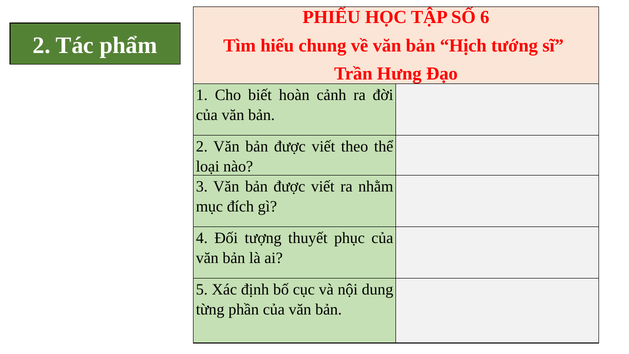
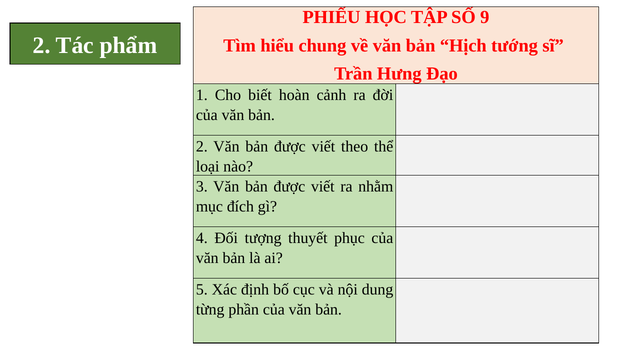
6: 6 -> 9 (485, 17)
